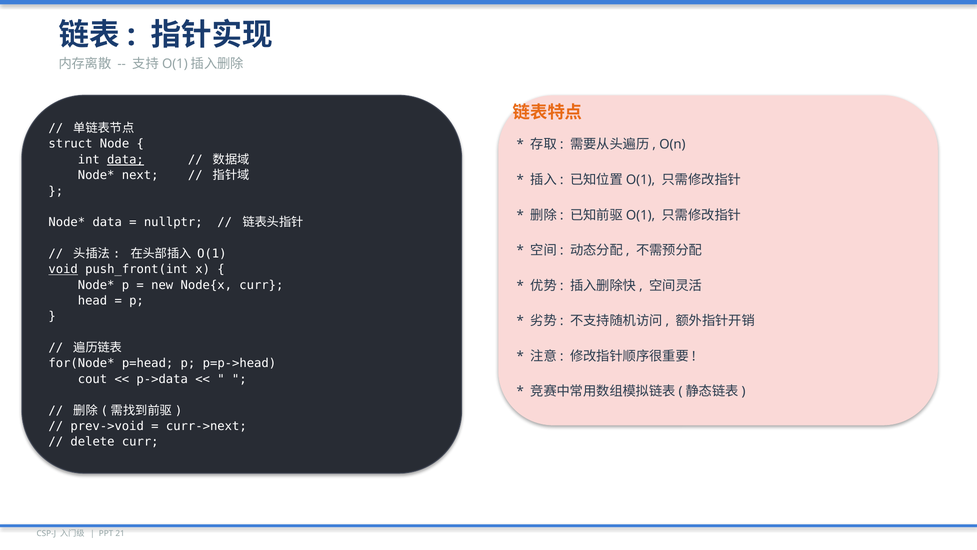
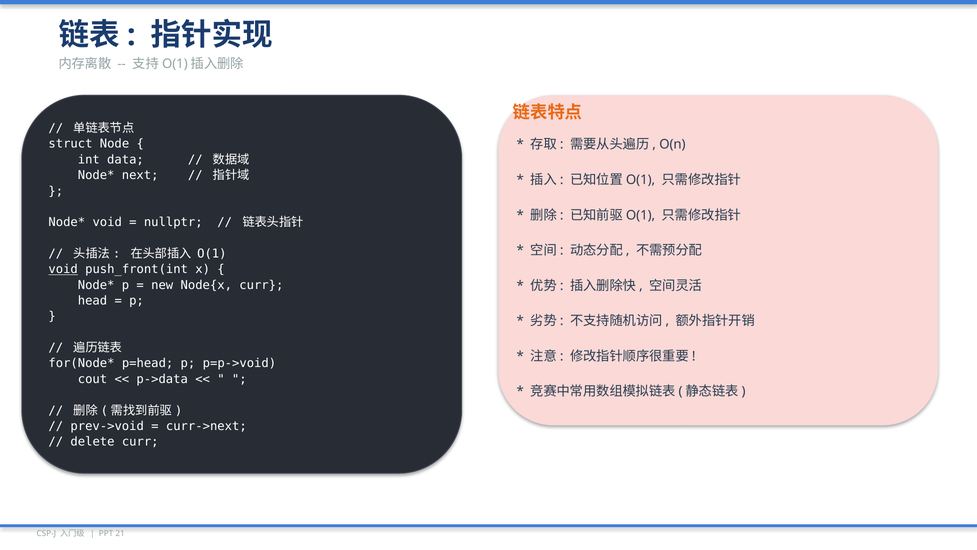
data underline: present -> none (125, 160)
data: data -> void (107, 222)
p=p->head: p=p->head -> p=p->void (239, 363)
